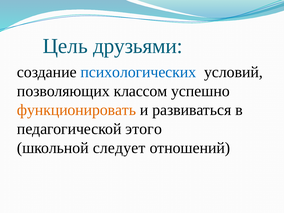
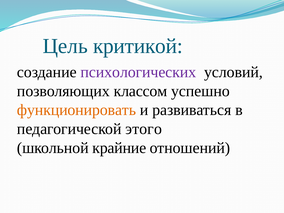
друзьями: друзьями -> критикой (138, 46)
психологических colour: blue -> purple (138, 72)
следует: следует -> крайние (119, 148)
